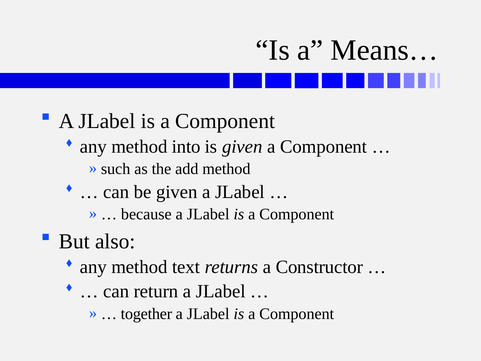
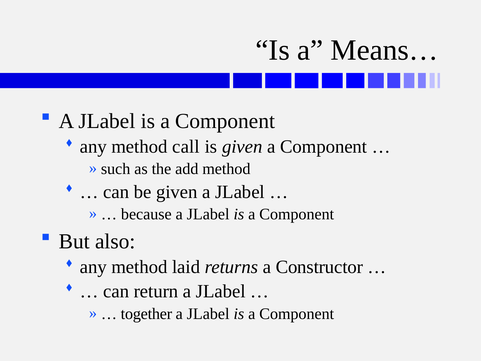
into: into -> call (186, 147)
text: text -> laid (186, 267)
